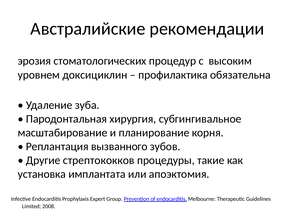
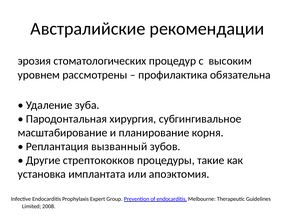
доксициклин: доксициклин -> рассмотрены (95, 75)
вызванного: вызванного -> вызванный (119, 146)
